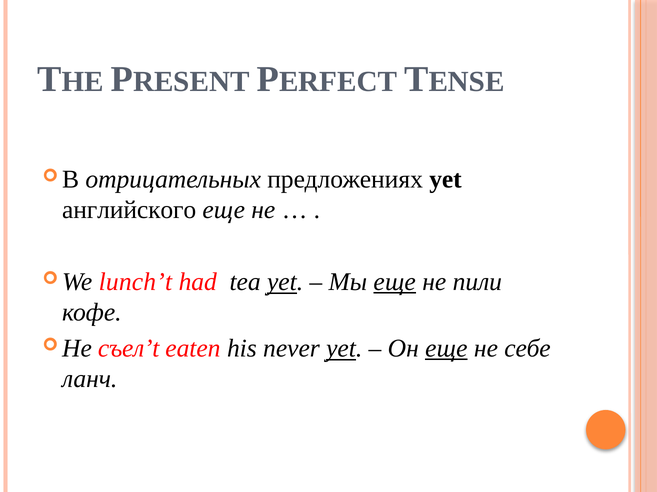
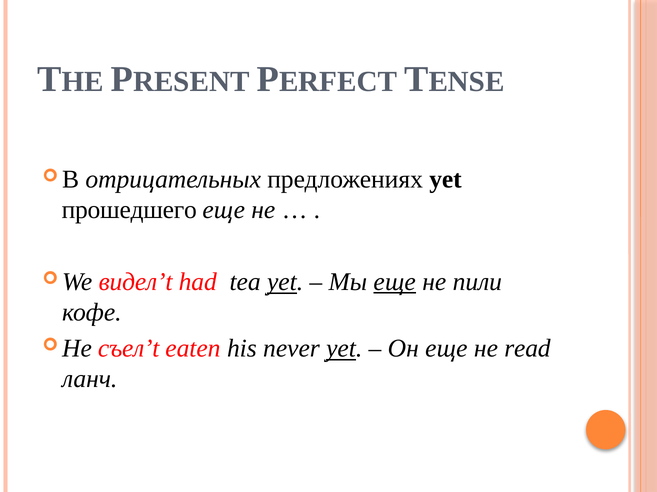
английского: английского -> прошедшего (129, 210)
lunch’t: lunch’t -> видел’t (136, 282)
еще underline: present -> none (446, 349)
себе: себе -> read (528, 349)
